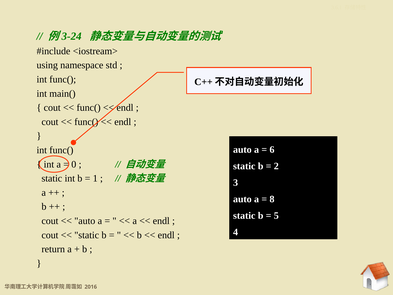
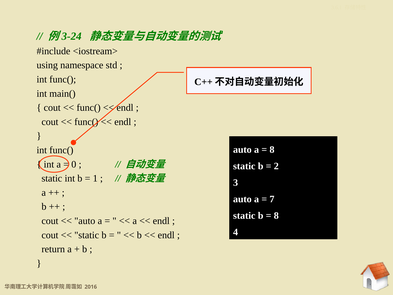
6: 6 -> 8 (272, 149)
8: 8 -> 7 (272, 199)
5: 5 -> 8 (276, 215)
